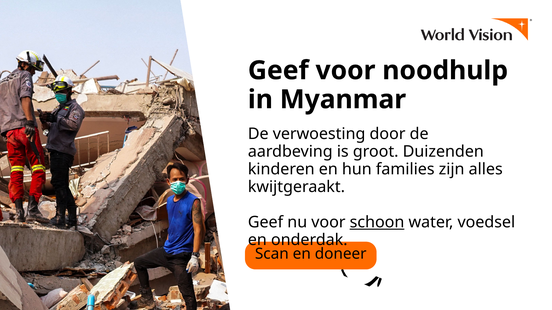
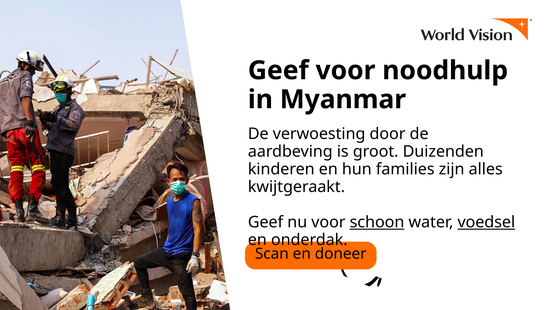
voedsel underline: none -> present (486, 222)
